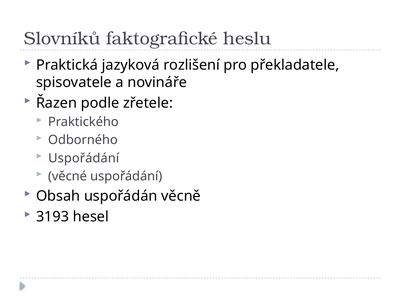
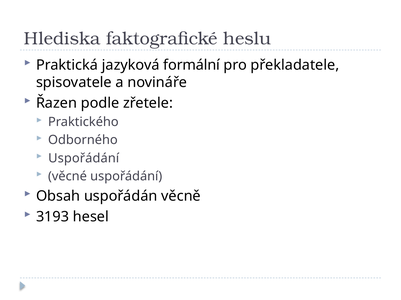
Slovníků: Slovníků -> Hlediska (62, 39)
rozlišení: rozlišení -> formální (192, 65)
